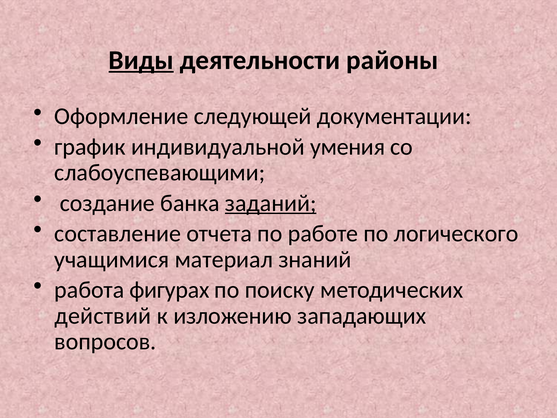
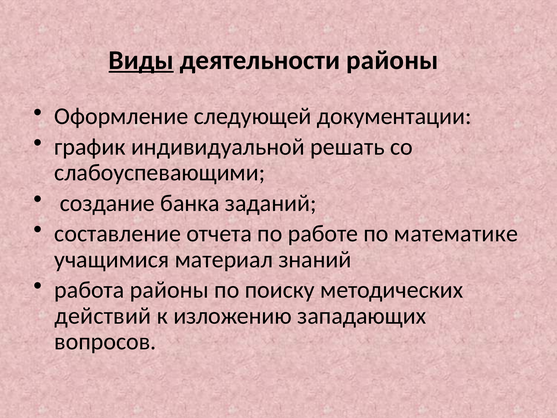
умения: умения -> решать (347, 147)
заданий underline: present -> none (271, 203)
логического: логического -> математике (456, 233)
работа фигурах: фигурах -> районы (169, 290)
